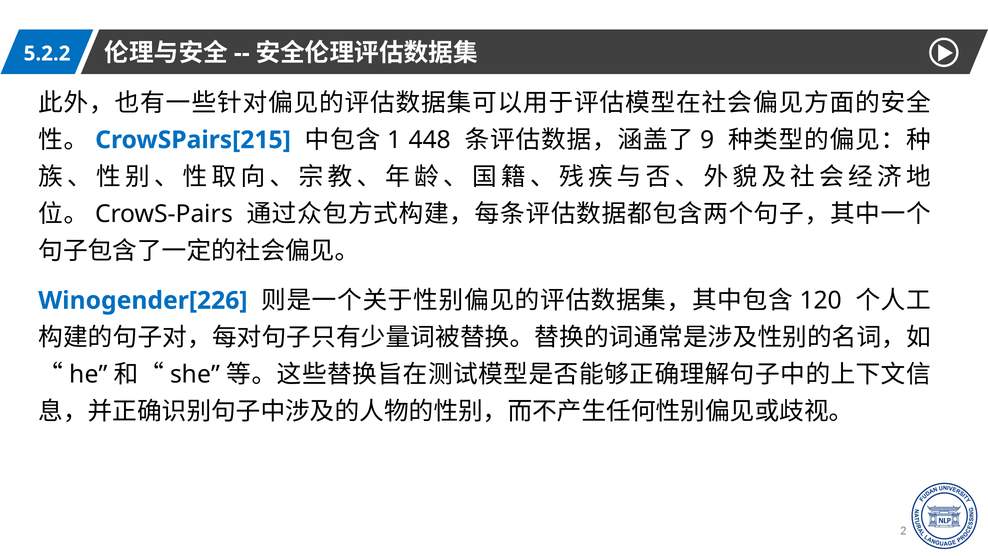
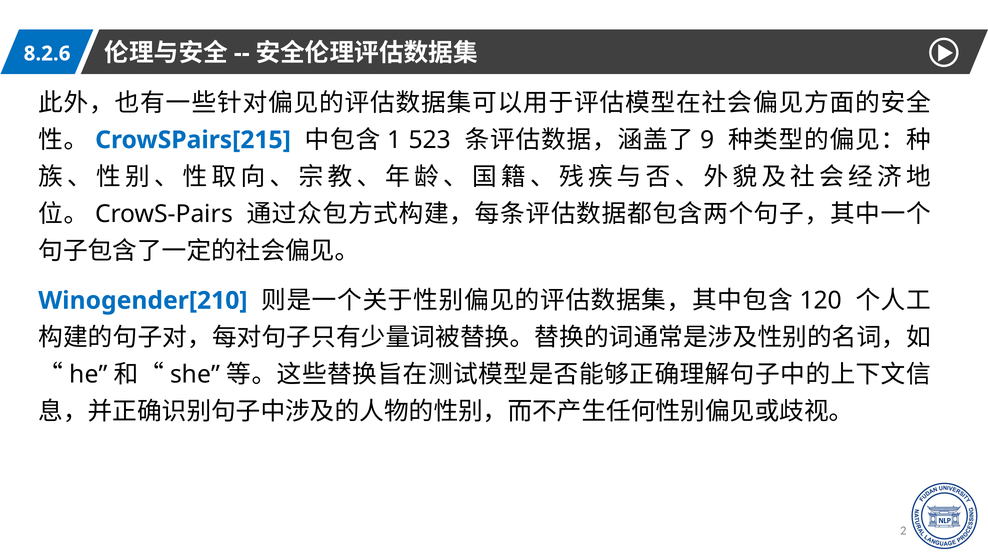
5.2.2: 5.2.2 -> 8.2.6 (47, 54)
448: 448 -> 523 (430, 140)
Winogender[226: Winogender[226 -> Winogender[210 (143, 300)
